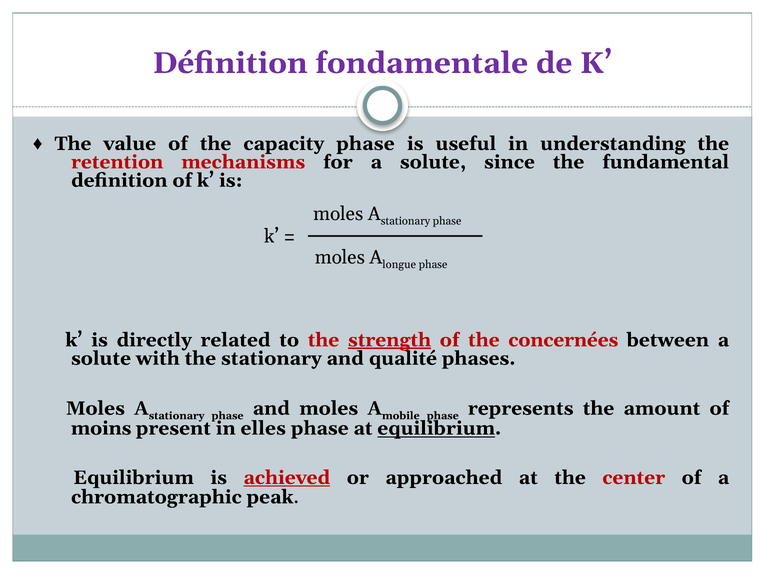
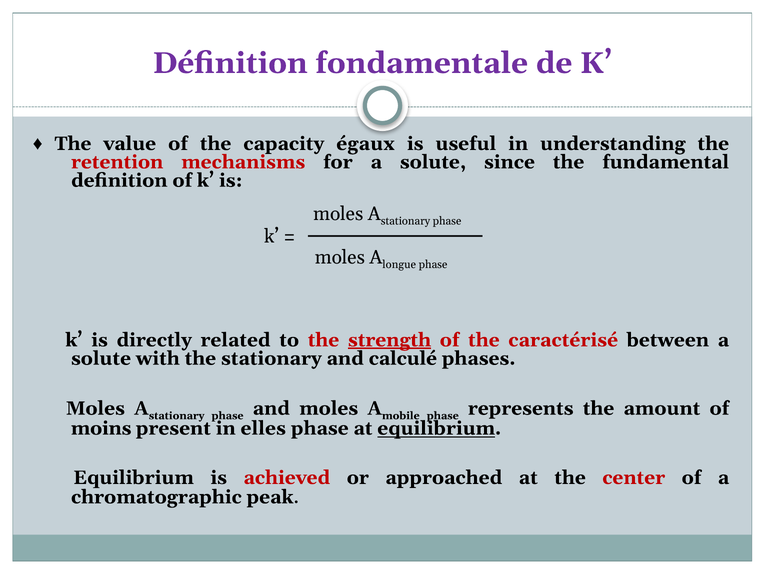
capacity phase: phase -> égaux (365, 144)
concernées: concernées -> caractérisé (563, 340)
qualité: qualité -> calculé (403, 358)
achieved underline: present -> none (287, 477)
